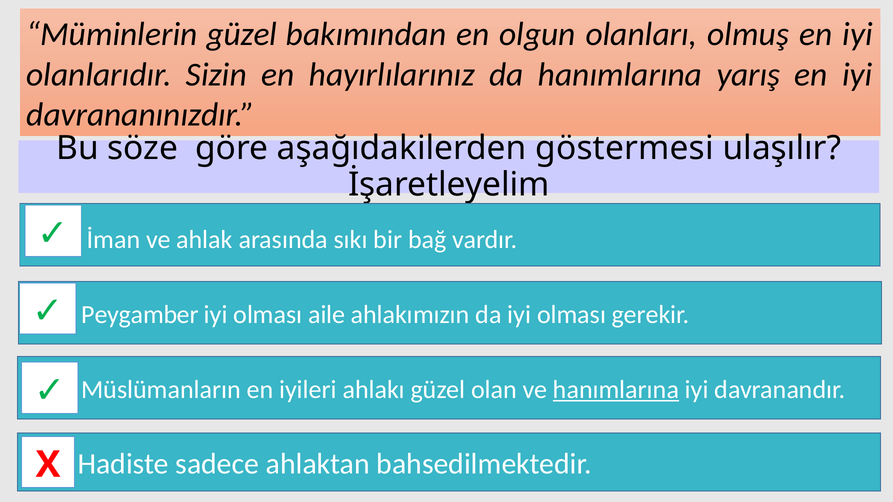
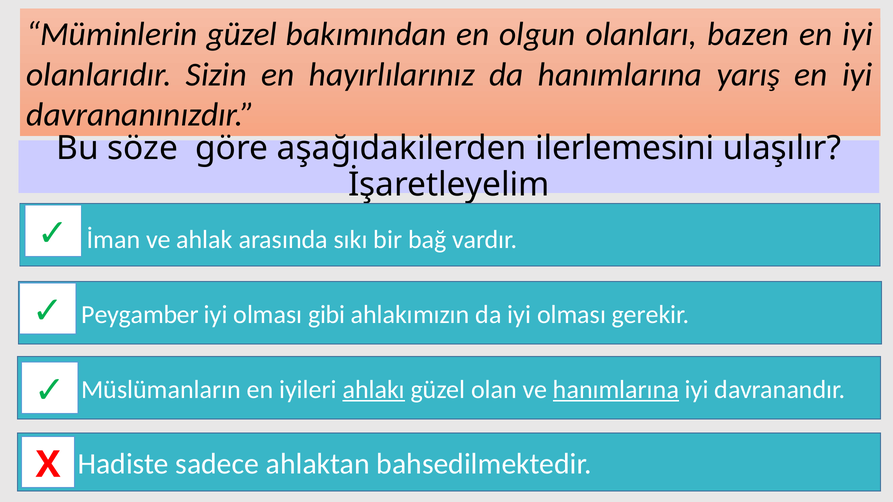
olmuş: olmuş -> bazen (748, 34)
göstermesi: göstermesi -> ilerlemesini (625, 148)
aile: aile -> gibi (327, 315)
ahlakı underline: none -> present (374, 390)
